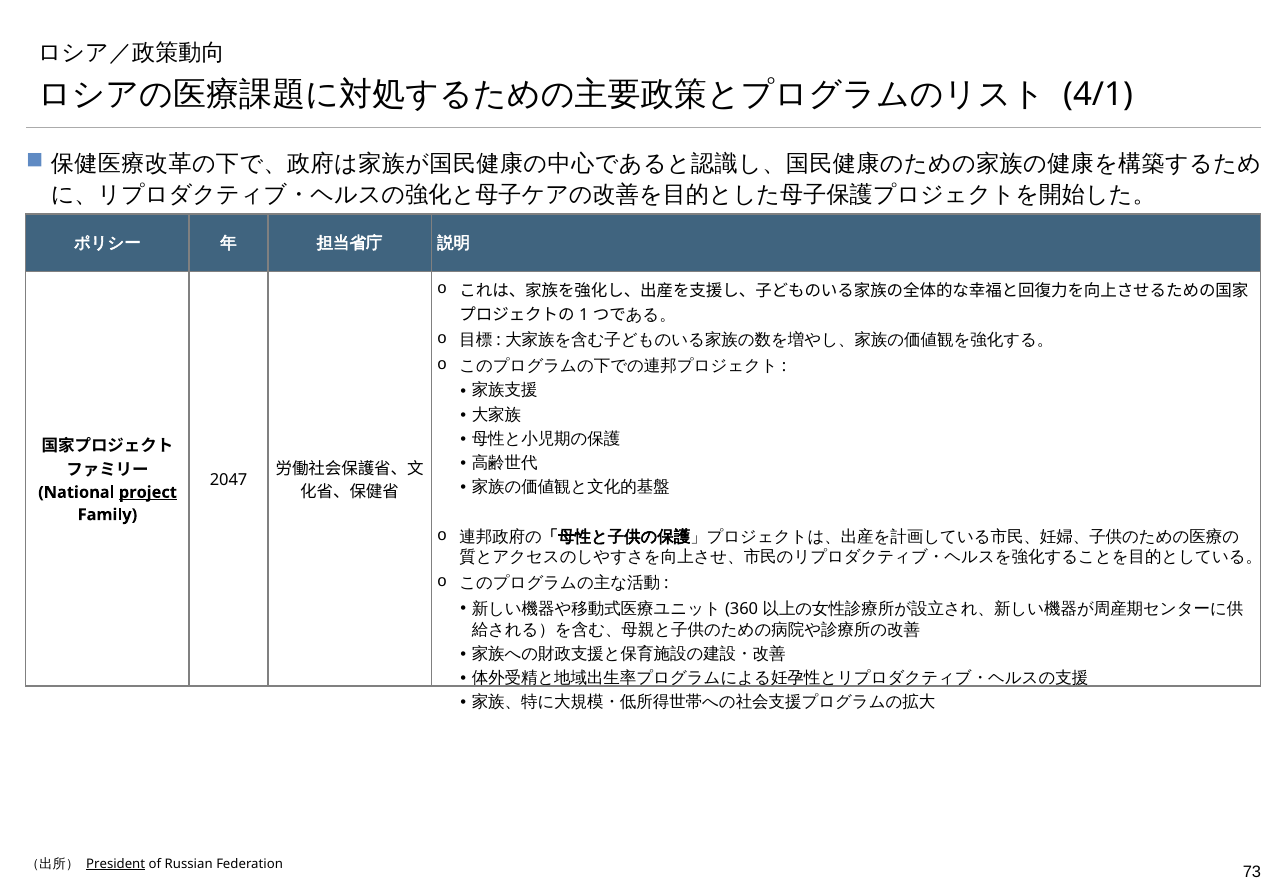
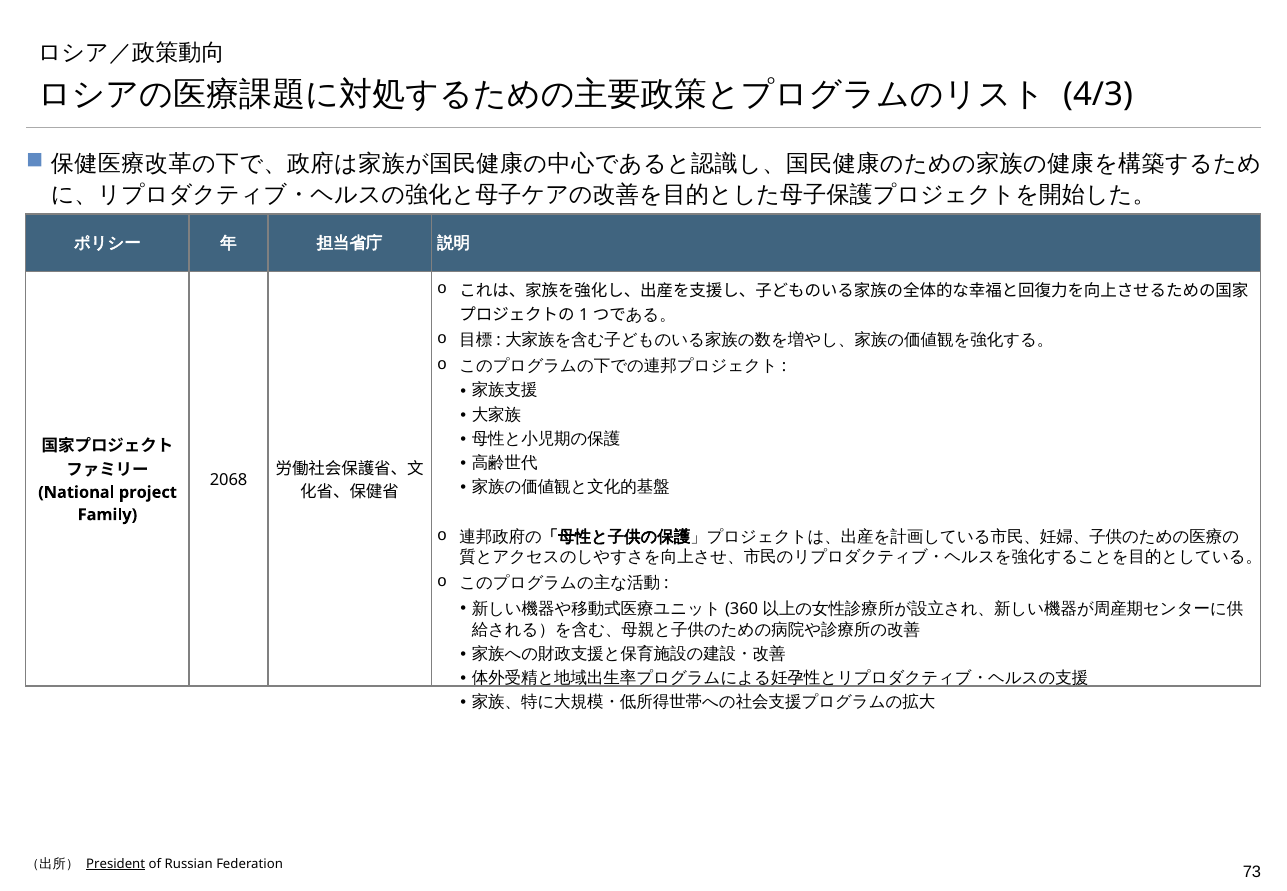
4/1: 4/1 -> 4/3 (1098, 95)
2047: 2047 -> 2068 (229, 480)
project underline: present -> none (148, 492)
